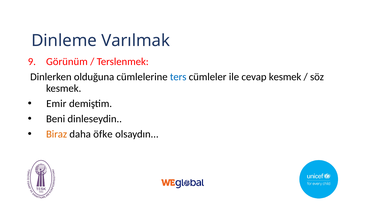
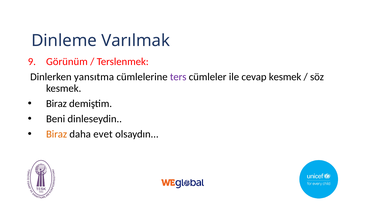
olduğuna: olduğuna -> yansıtma (94, 77)
ters colour: blue -> purple (178, 77)
Emir: Emir -> Biraz (56, 104)
öfke: öfke -> evet (103, 134)
